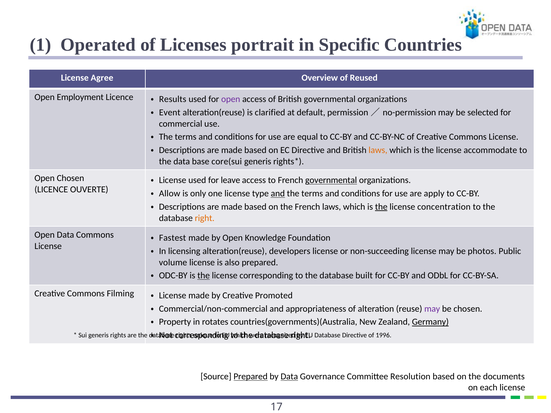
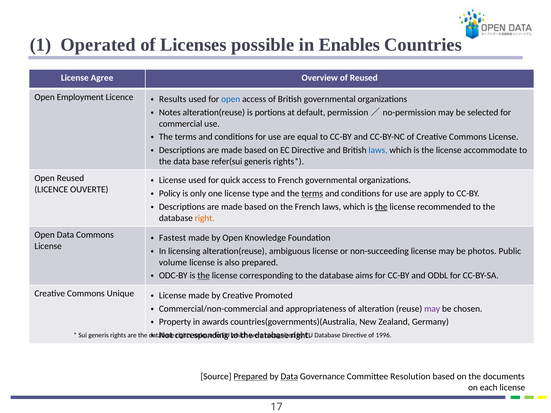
portrait: portrait -> possible (263, 45)
Specific: Specific -> Enables (349, 45)
open colour: purple -> blue (231, 99)
Event: Event -> Notes (170, 112)
clarified: clarified -> portions (270, 112)
laws colour: orange -> blue (378, 150)
core(sui: core(sui -> refer(sui (227, 162)
Open Chosen: Chosen -> Reused (70, 178)
leave: leave -> quick (230, 180)
governmental underline: present -> none (331, 180)
Allow: Allow -> Policy (170, 194)
and underline: present -> none (278, 194)
terms underline: none -> present (312, 194)
concentration: concentration -> recommended (444, 207)
developers: developers -> ambiguous (290, 251)
built: built -> aims (364, 276)
Commons Filming: Filming -> Unique (120, 294)
rotates: rotates -> awards (215, 322)
Germany underline: present -> none (430, 322)
